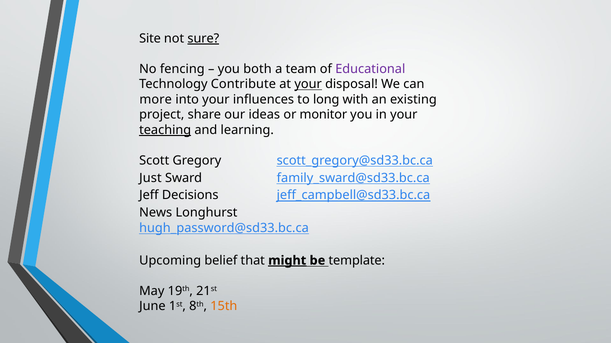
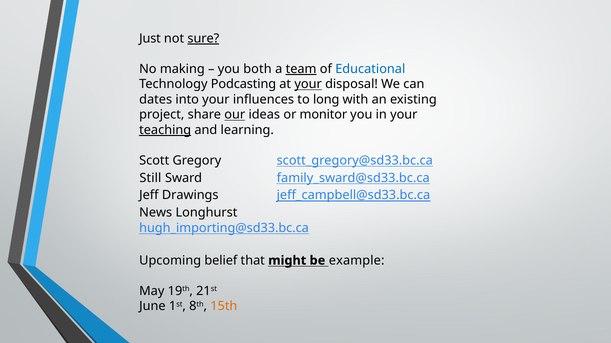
Site: Site -> Just (150, 39)
fencing: fencing -> making (182, 69)
team underline: none -> present (301, 69)
Educational colour: purple -> blue (370, 69)
Contribute: Contribute -> Podcasting (243, 84)
more: more -> dates (156, 100)
our underline: none -> present (235, 115)
Just: Just -> Still (150, 178)
Decisions: Decisions -> Drawings (190, 196)
hugh_password@sd33.bc.ca: hugh_password@sd33.bc.ca -> hugh_importing@sd33.bc.ca (224, 228)
might underline: present -> none (287, 261)
template: template -> example (357, 261)
